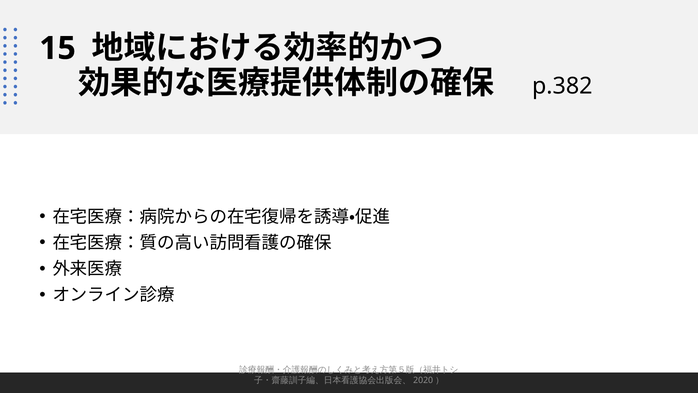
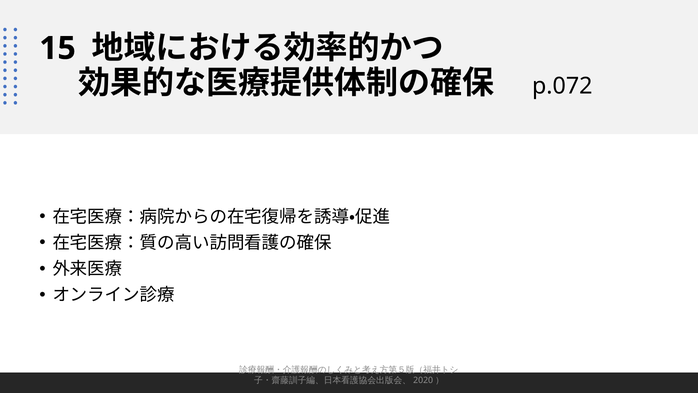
p.382: p.382 -> p.072 (562, 86)
